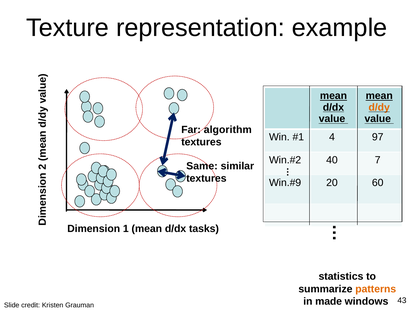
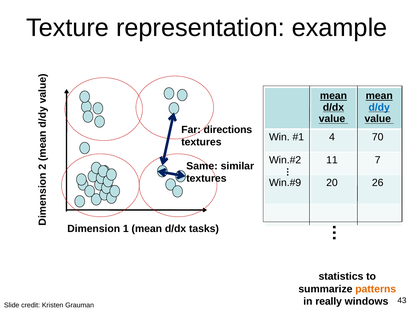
d/dy colour: orange -> blue (379, 107)
algorithm: algorithm -> directions (228, 129)
97: 97 -> 70 (378, 137)
40: 40 -> 11 (332, 160)
60: 60 -> 26 (378, 183)
made: made -> really (329, 301)
